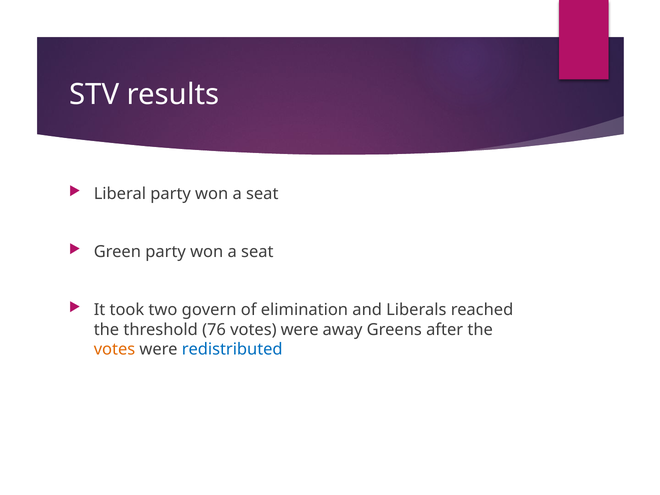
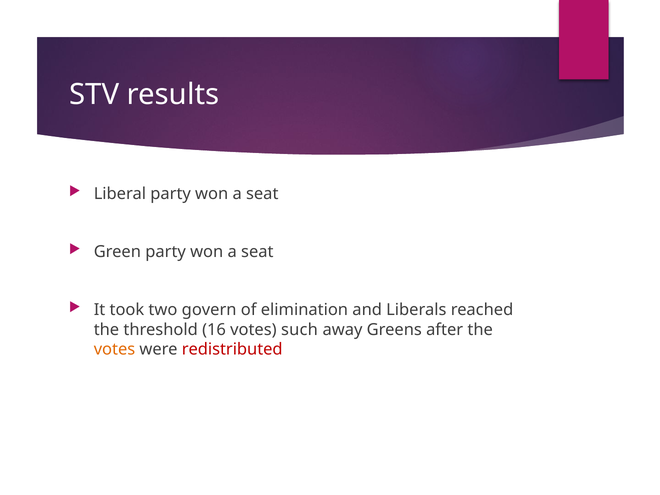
76: 76 -> 16 (214, 330)
were: were -> such (299, 330)
redistributed colour: blue -> red (232, 350)
